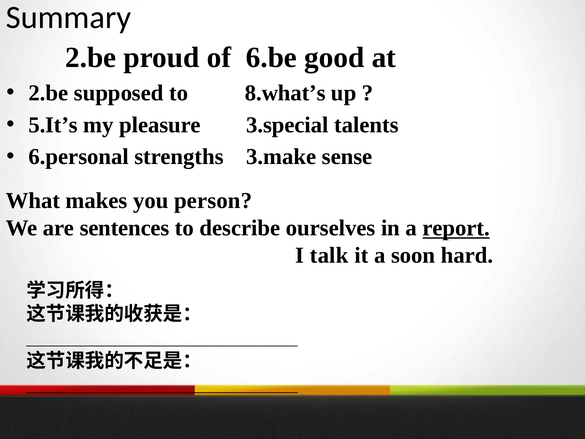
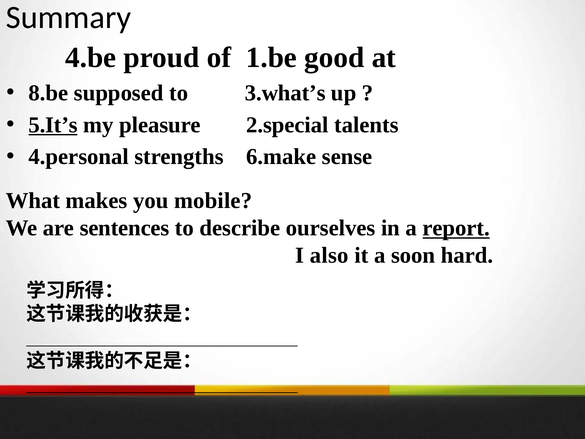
2.be: 2.be -> 4.be (91, 58)
6.be: 6.be -> 1.be (271, 58)
2.be: 2.be -> 8.be (48, 93)
8.what’s: 8.what’s -> 3.what’s (285, 93)
5.It’s underline: none -> present (53, 125)
3.special: 3.special -> 2.special (287, 125)
6.personal: 6.personal -> 4.personal (79, 157)
3.make: 3.make -> 6.make (281, 157)
person: person -> mobile (213, 201)
talk: talk -> also (329, 255)
